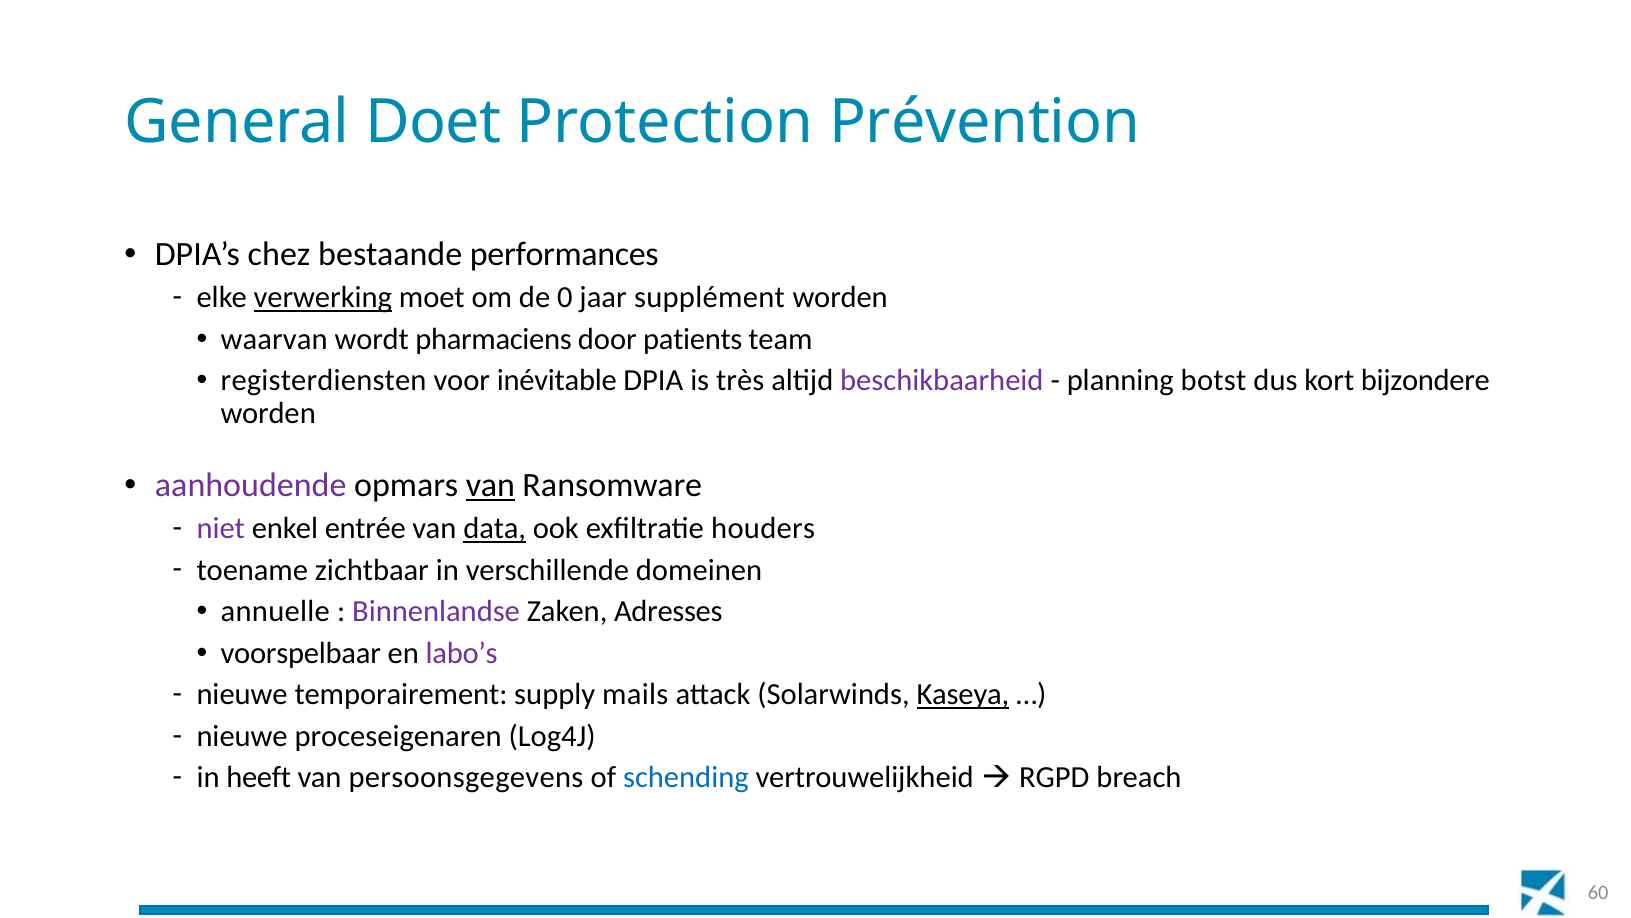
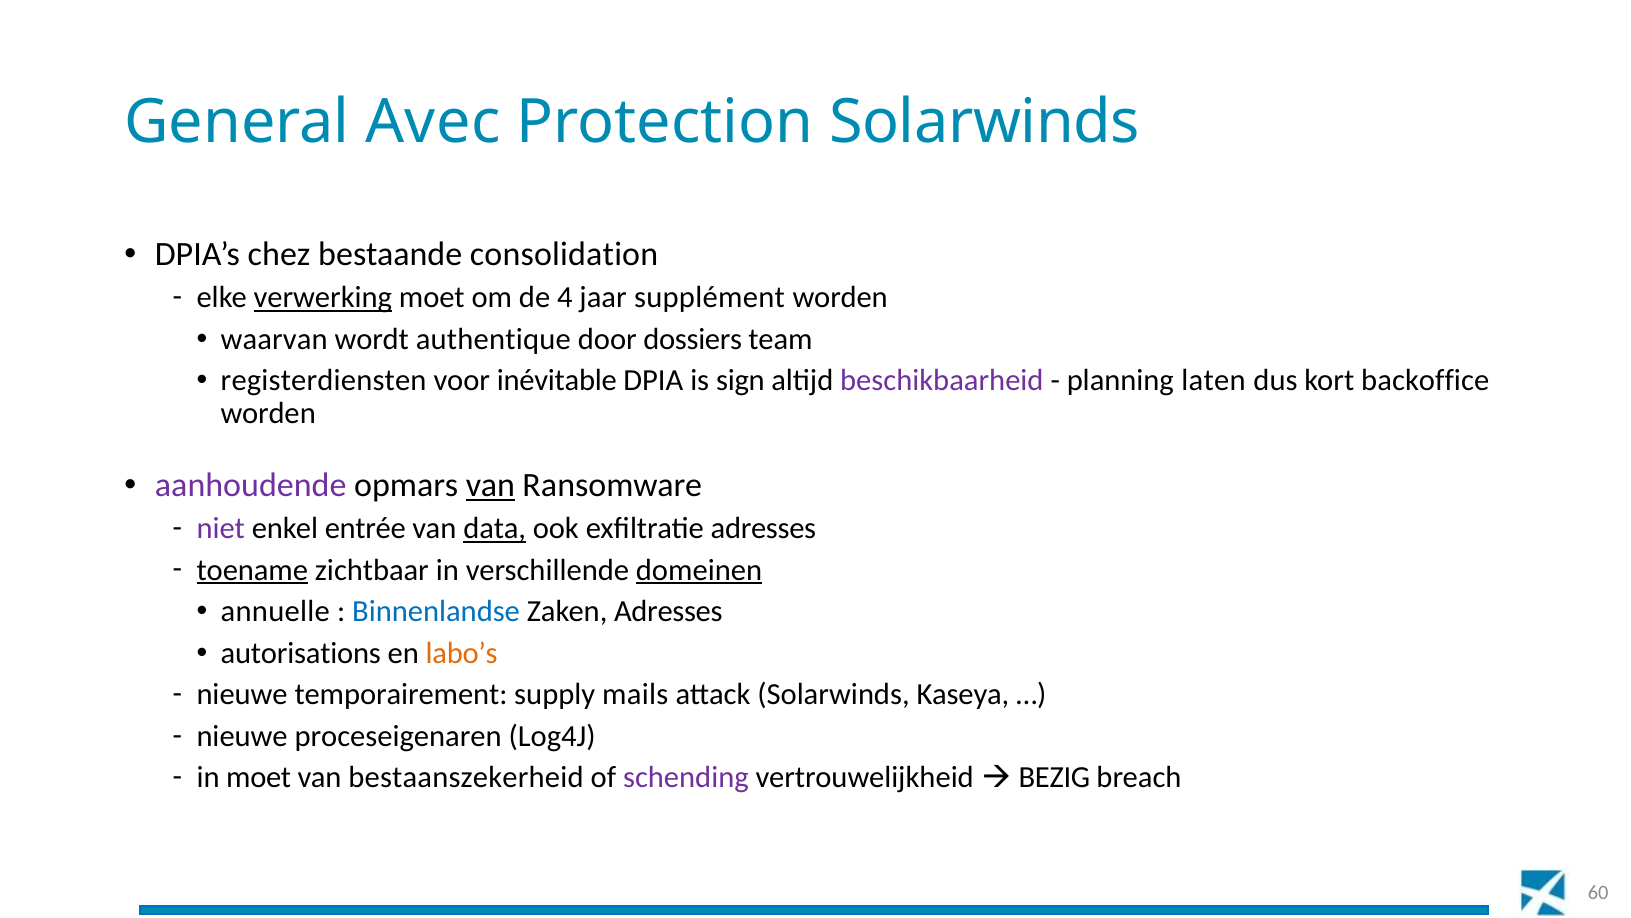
Doet: Doet -> Avec (433, 123)
Protection Prévention: Prévention -> Solarwinds (985, 123)
performances: performances -> consolidation (564, 254)
0: 0 -> 4 (565, 297)
pharmaciens: pharmaciens -> authentique (493, 339)
patients: patients -> dossiers (693, 339)
très: très -> sign (740, 381)
botst: botst -> laten (1213, 381)
bijzondere: bijzondere -> backoffice (1425, 381)
exfiltratie houders: houders -> adresses (763, 528)
toename underline: none -> present (252, 570)
domeinen underline: none -> present (699, 570)
Binnenlandse colour: purple -> blue (436, 611)
voorspelbaar: voorspelbaar -> autorisations (301, 653)
labo’s colour: purple -> orange (462, 653)
Kaseya underline: present -> none (963, 694)
in heeft: heeft -> moet (259, 777)
persoonsgegevens: persoonsgegevens -> bestaanszekerheid (466, 777)
schending colour: blue -> purple (686, 777)
RGPD: RGPD -> BEZIG (1054, 777)
